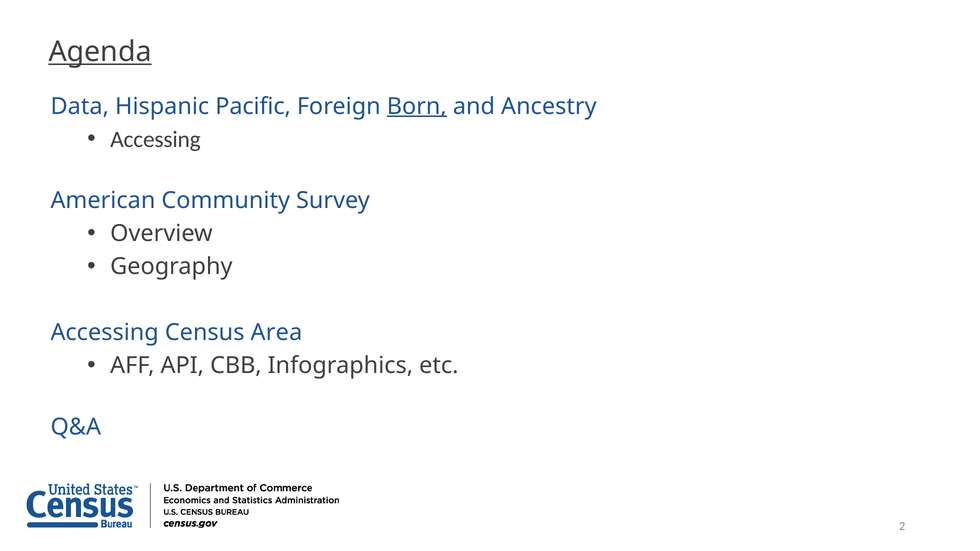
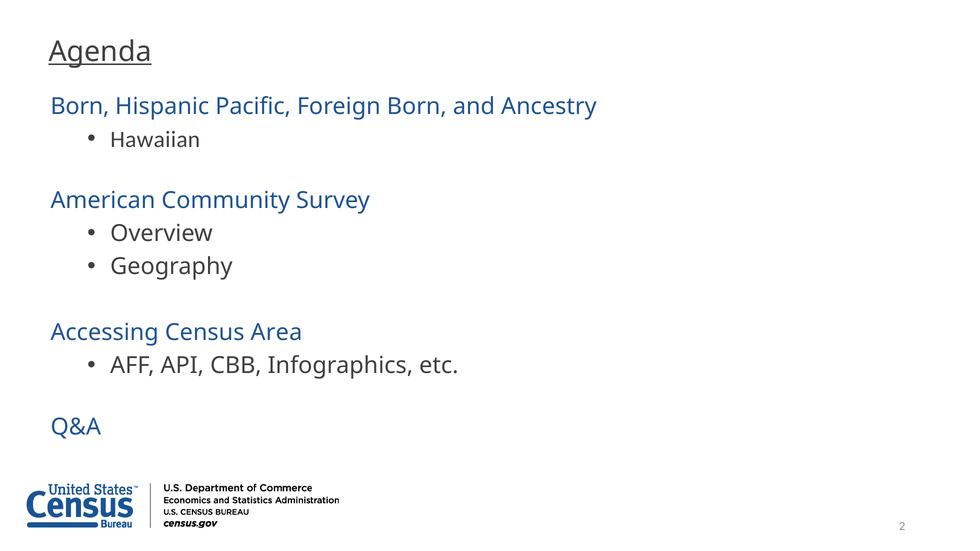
Data: Data -> Born (80, 106)
Born underline: present -> none (417, 106)
Accessing: Accessing -> Hawaiian (155, 139)
